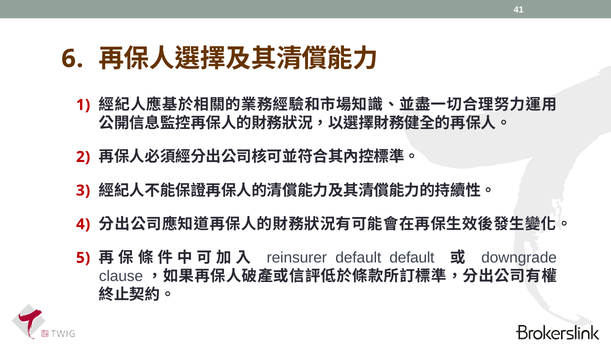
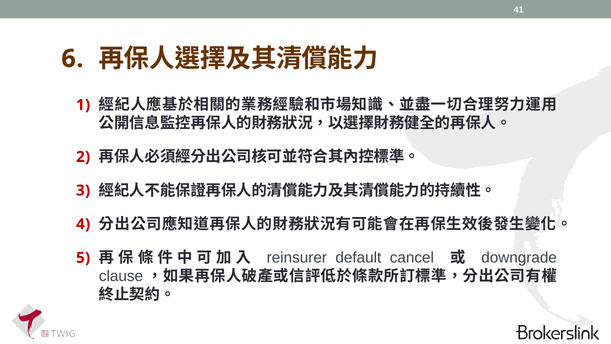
default default: default -> cancel (412, 258)
